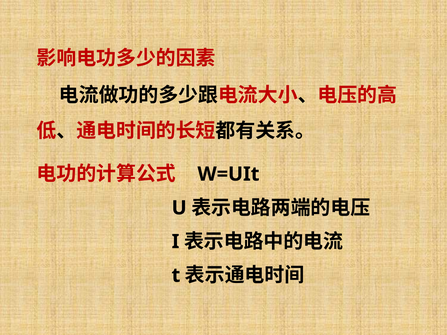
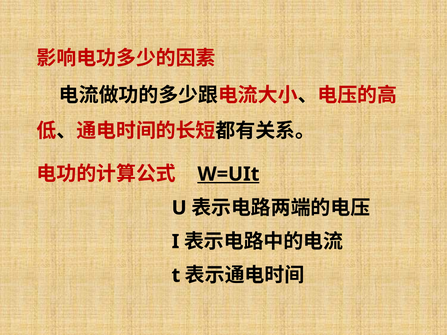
W=UIt underline: none -> present (228, 174)
